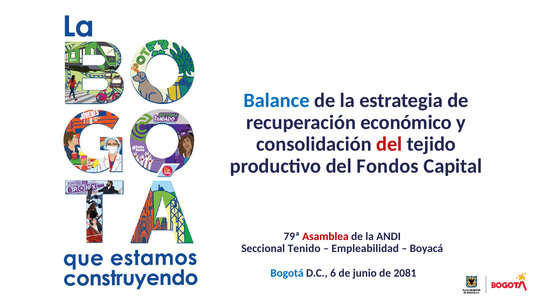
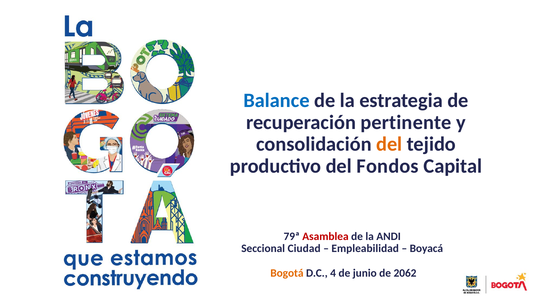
económico: económico -> pertinente (406, 122)
del colour: red -> orange (389, 144)
Tenido: Tenido -> Ciudad (304, 248)
Bogotá colour: blue -> orange (287, 273)
6: 6 -> 4 (333, 273)
2081: 2081 -> 2062 (405, 273)
